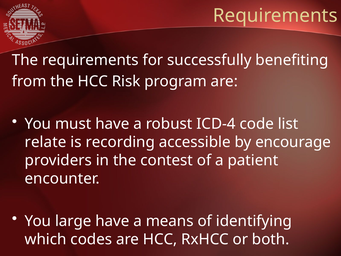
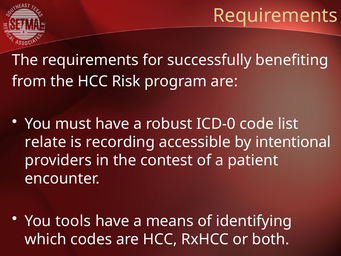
ICD-4: ICD-4 -> ICD-0 (216, 124)
encourage: encourage -> intentional (293, 142)
large: large -> tools (73, 221)
